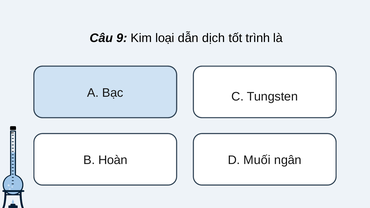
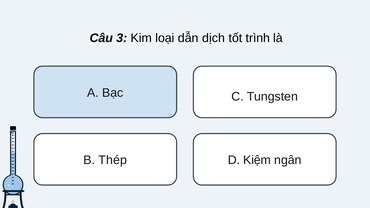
9: 9 -> 3 (122, 38)
Hoàn: Hoàn -> Thép (113, 160)
Muối: Muối -> Kiệm (257, 160)
